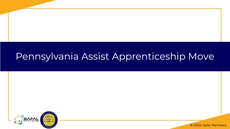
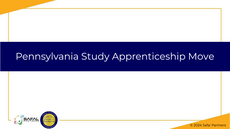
Assist: Assist -> Study (95, 57)
